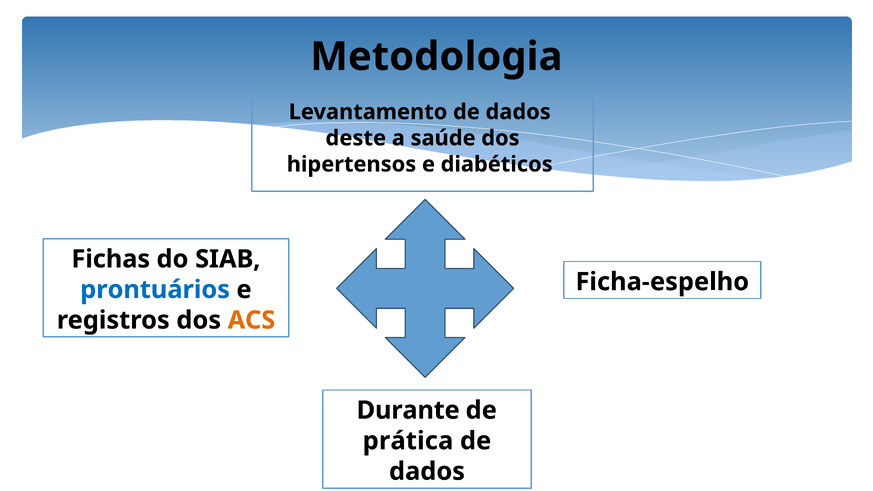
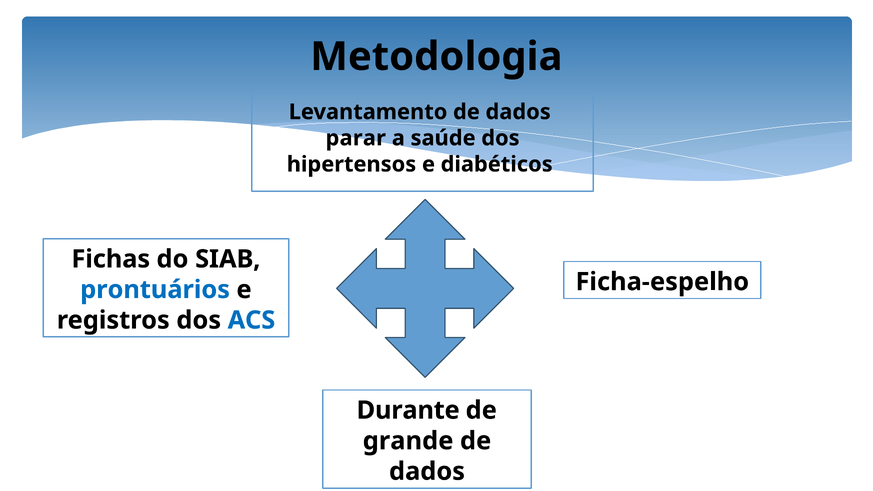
deste: deste -> parar (356, 138)
ACS colour: orange -> blue (251, 320)
prática: prática -> grande (408, 441)
